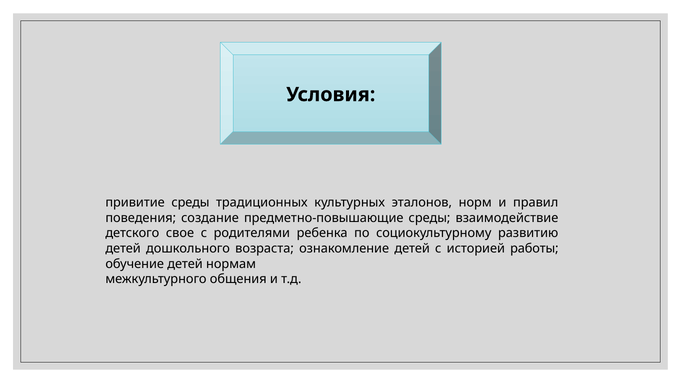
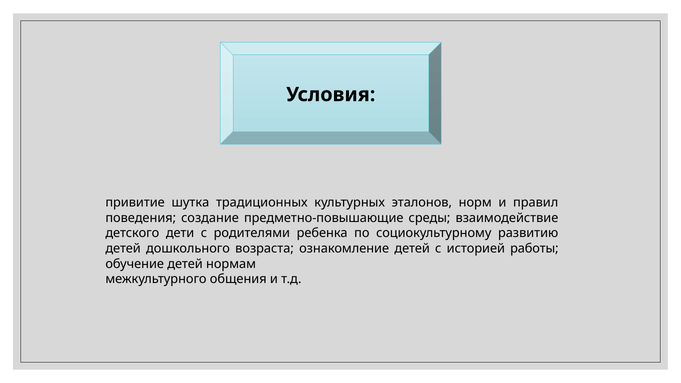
привитие среды: среды -> шутка (190, 203)
свое: свое -> дети (180, 233)
